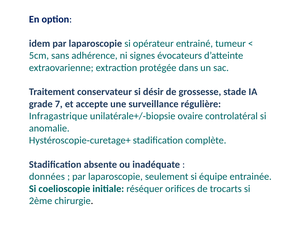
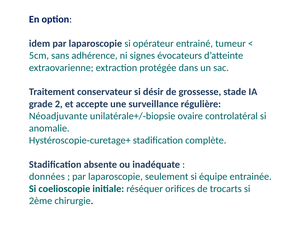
7: 7 -> 2 (59, 104)
Infragastrique: Infragastrique -> Néoadjuvante (58, 116)
